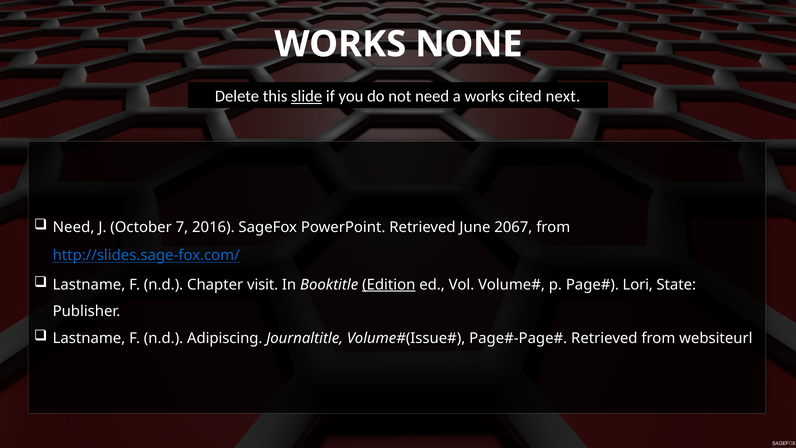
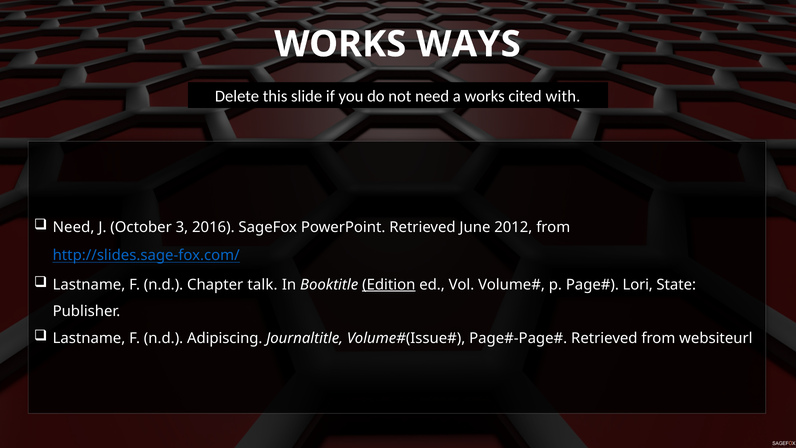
NONE: NONE -> WAYS (468, 44)
slide underline: present -> none (307, 96)
next: next -> with (563, 96)
7: 7 -> 3 (182, 227)
2067: 2067 -> 2012 (513, 227)
visit: visit -> talk (262, 284)
